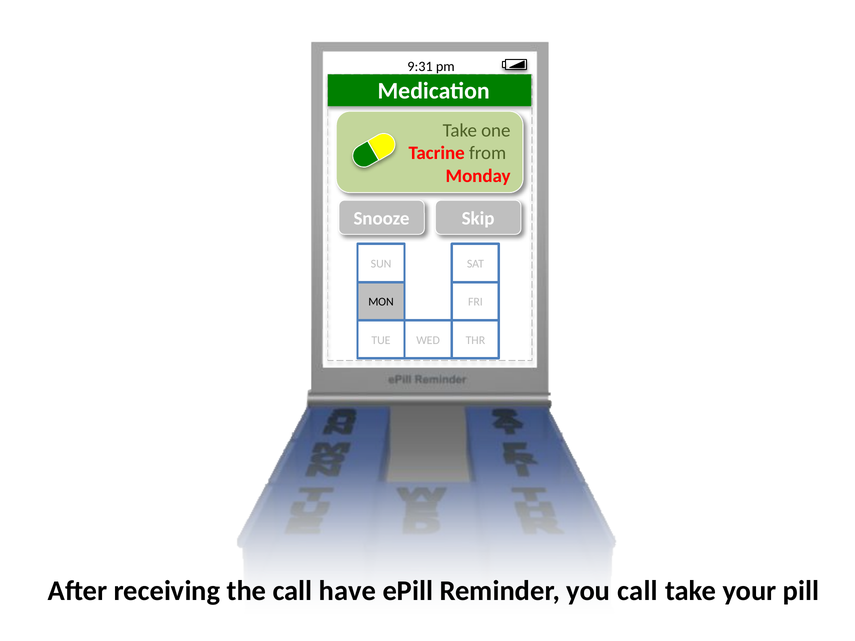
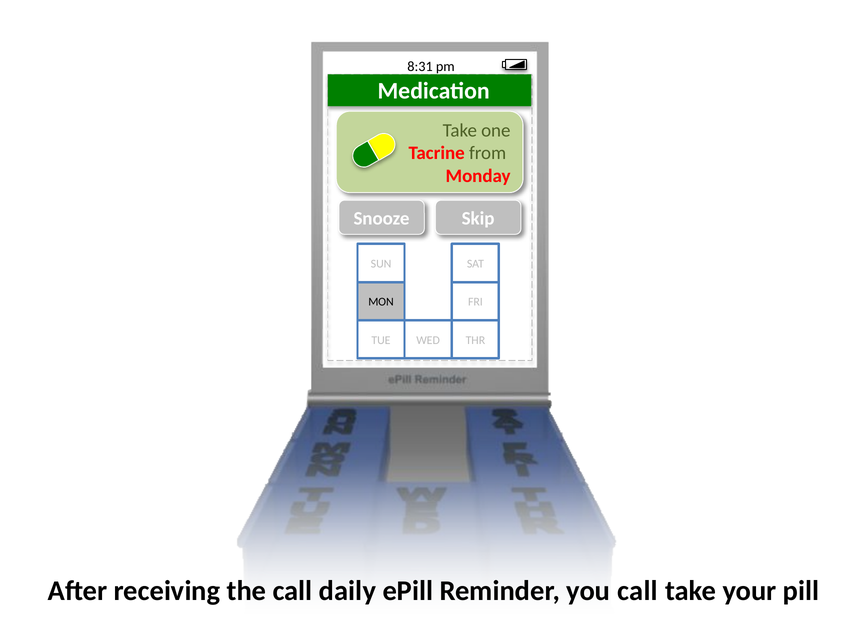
9:31: 9:31 -> 8:31 (420, 66)
have: have -> daily (347, 591)
